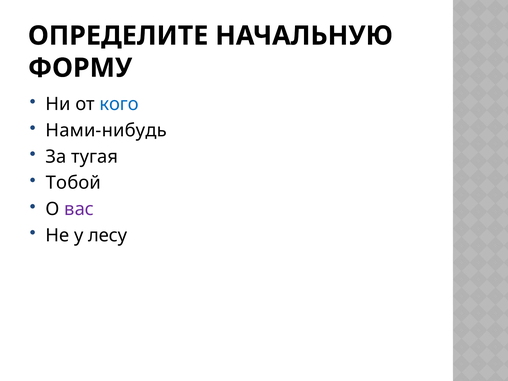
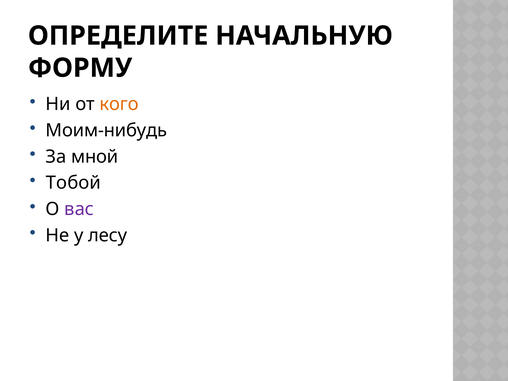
кого colour: blue -> orange (119, 104)
Нами-нибудь: Нами-нибудь -> Моим-нибудь (106, 130)
тугая: тугая -> мной (95, 157)
